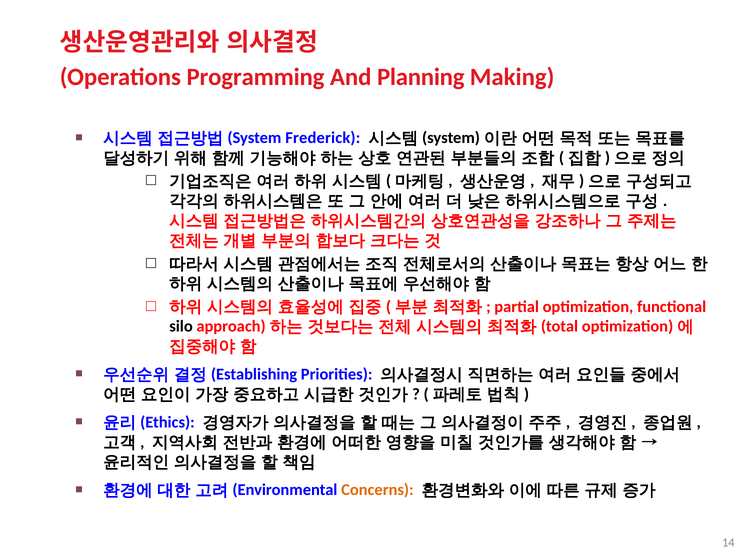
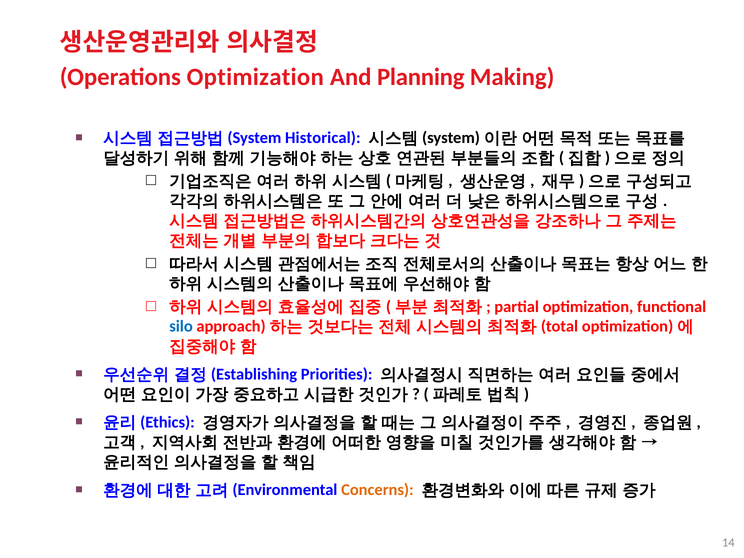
Operations Programming: Programming -> Optimization (255, 77)
Frederick: Frederick -> Historical (323, 138)
silo colour: black -> blue (181, 326)
